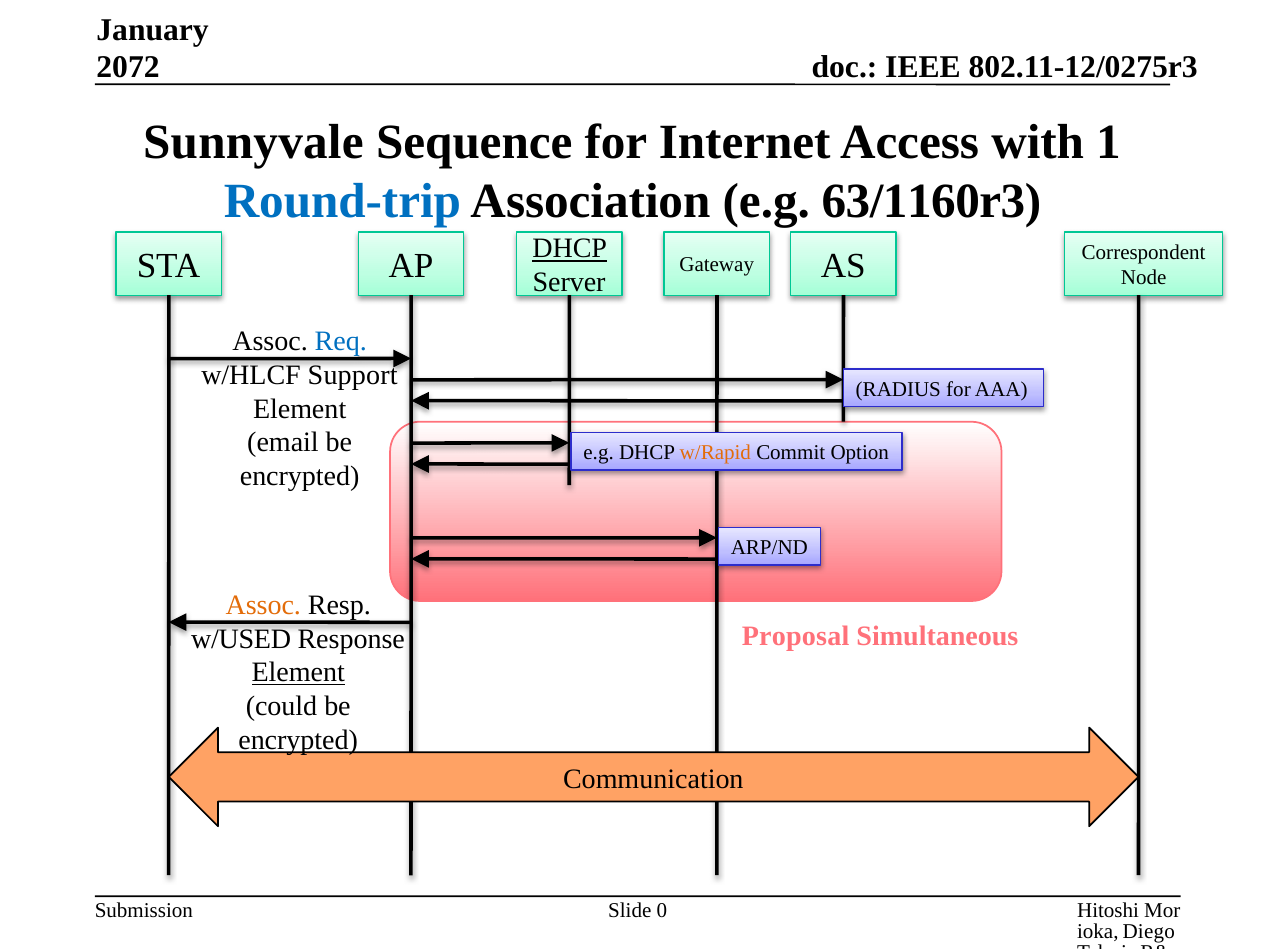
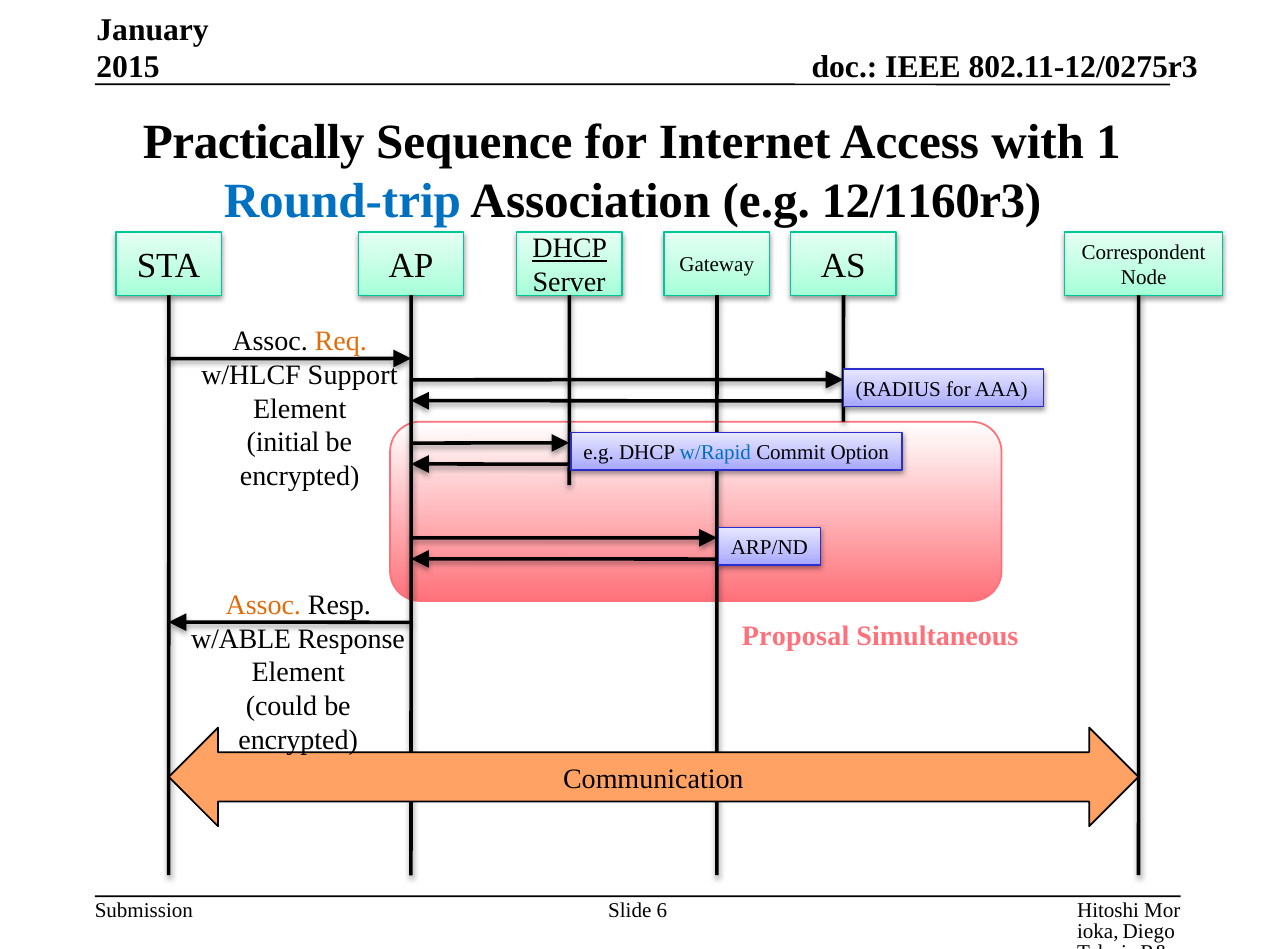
2072: 2072 -> 2015 (128, 68)
Sunnyvale: Sunnyvale -> Practically (254, 143)
63/1160r3: 63/1160r3 -> 12/1160r3 (931, 202)
Req colour: blue -> orange (341, 341)
email: email -> initial (283, 442)
w/Rapid colour: orange -> blue (715, 452)
w/USED: w/USED -> w/ABLE (241, 639)
Element underline: present -> none (298, 672)
0: 0 -> 6 (662, 910)
